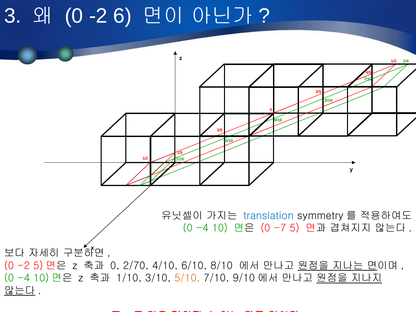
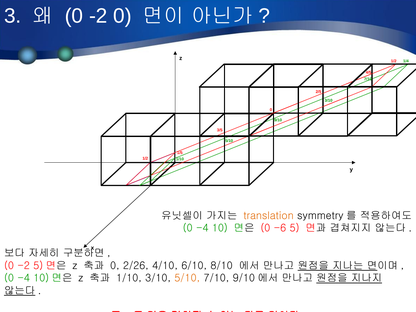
-2 6: 6 -> 0 (123, 16)
translation colour: blue -> orange (269, 216)
-7: -7 -> -6 (280, 228)
2/70: 2/70 -> 2/26 (136, 266)
